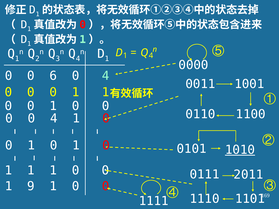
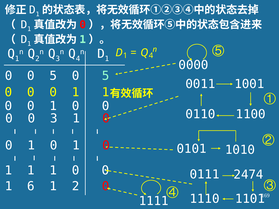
0 0 6: 6 -> 5 (53, 76)
4: 4 -> 5 (106, 76)
0 0 4: 4 -> 3 (54, 119)
1010 underline: present -> none (240, 150)
2011: 2011 -> 2474 (248, 175)
9: 9 -> 6 (31, 186)
0: 0 -> 2 (76, 186)
